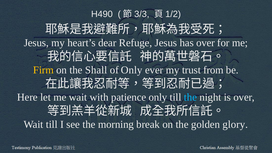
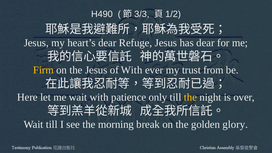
has over: over -> dear (205, 43)
the Shall: Shall -> Jesus (96, 70)
of Only: Only -> With (132, 70)
the colour: light blue -> yellow (190, 97)
